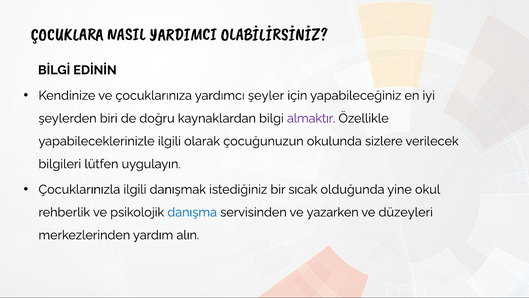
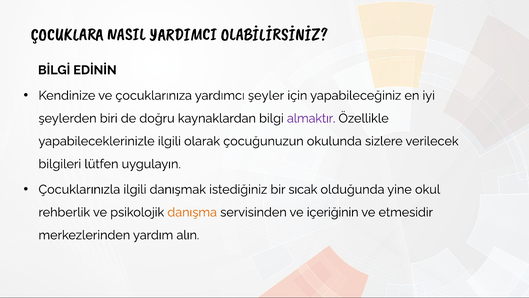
danışma colour: blue -> orange (192, 212)
yazarken: yazarken -> içeriğinin (333, 212)
düzeyleri: düzeyleri -> etmesidir (406, 212)
